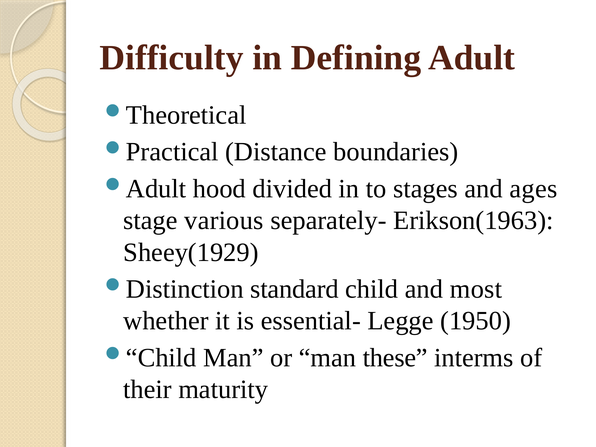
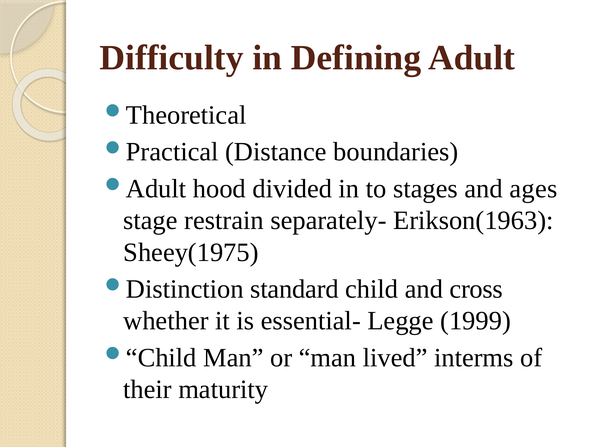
various: various -> restrain (224, 220)
Sheey(1929: Sheey(1929 -> Sheey(1975 (191, 252)
most: most -> cross (476, 289)
1950: 1950 -> 1999 (476, 321)
these: these -> lived (395, 358)
